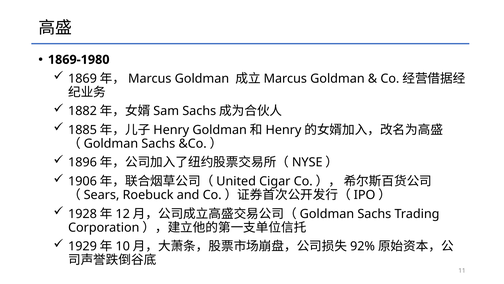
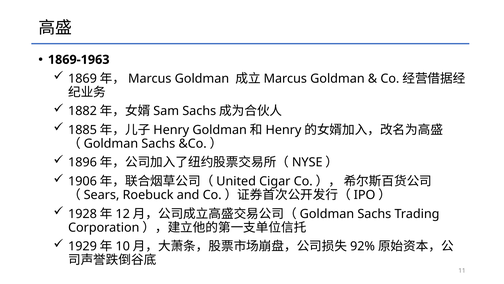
1869-1980: 1869-1980 -> 1869-1963 (79, 60)
